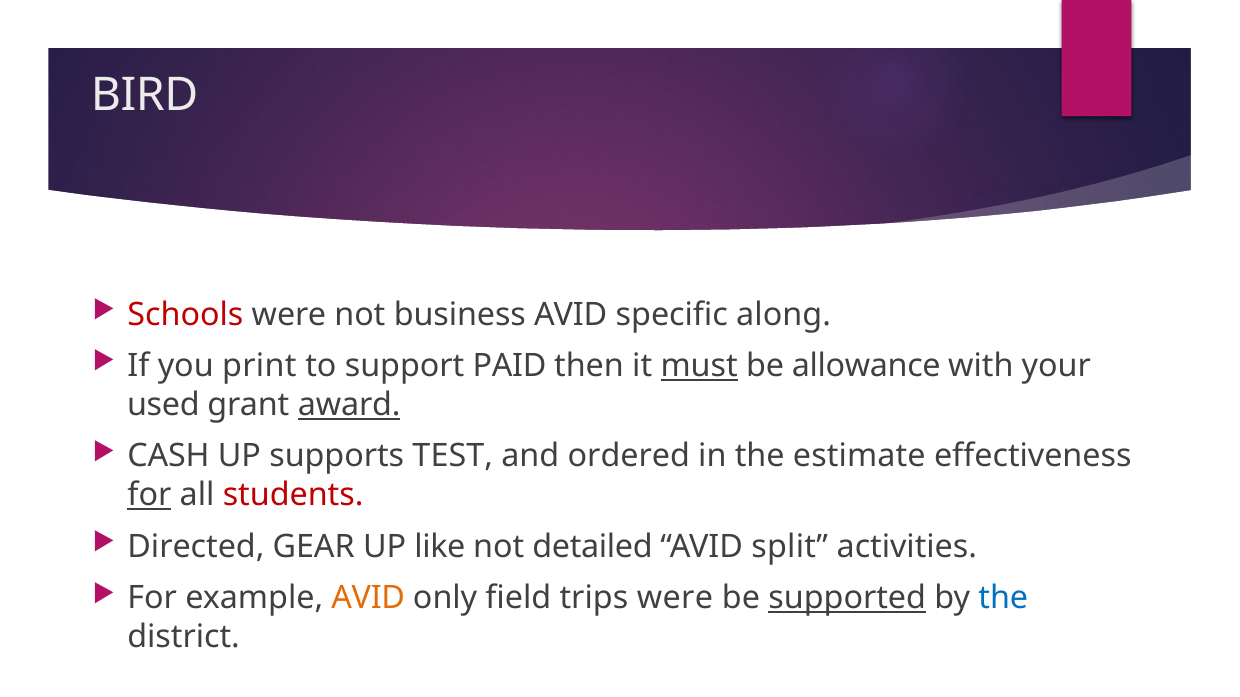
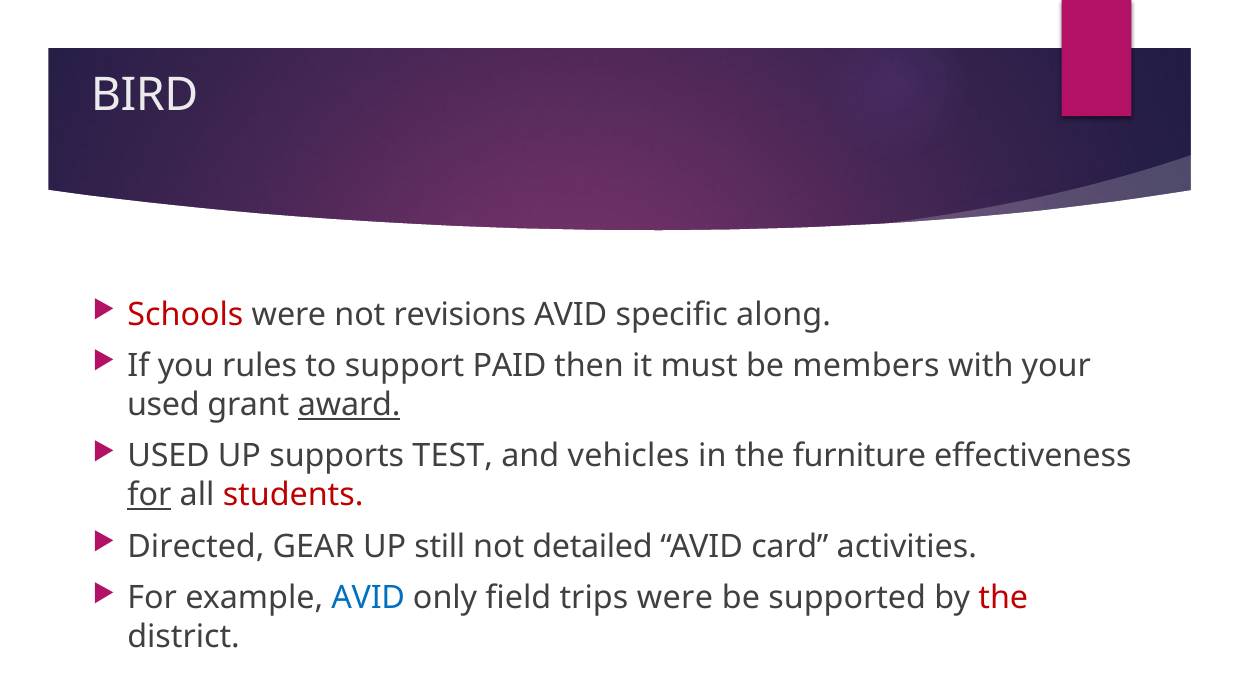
business: business -> revisions (460, 315)
print: print -> rules (260, 366)
must underline: present -> none (699, 366)
allowance: allowance -> members (866, 366)
CASH: CASH -> USED (169, 457)
ordered: ordered -> vehicles (629, 457)
estimate: estimate -> furniture (860, 457)
like: like -> still (440, 547)
split: split -> card (790, 547)
AVID colour: orange -> blue (368, 599)
supported underline: present -> none (847, 599)
the colour: blue -> red (1003, 599)
